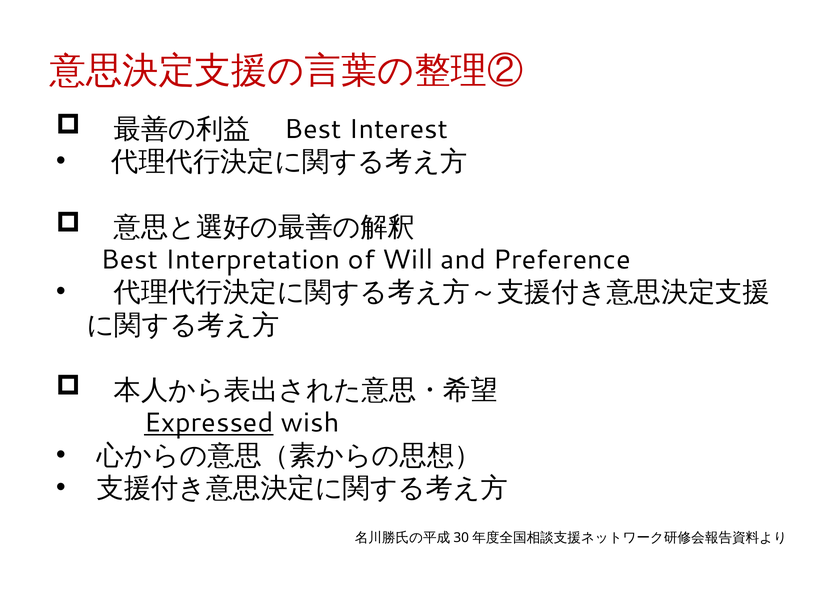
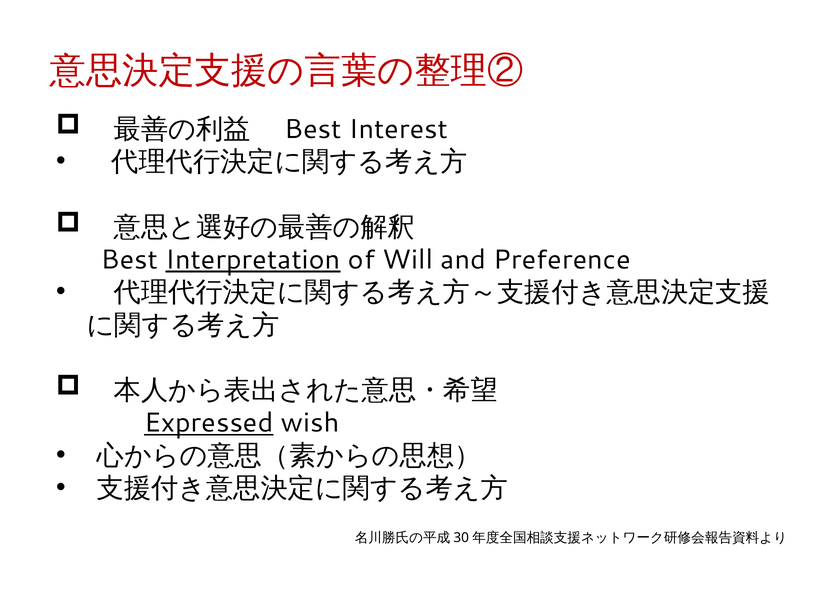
Interpretation underline: none -> present (253, 260)
